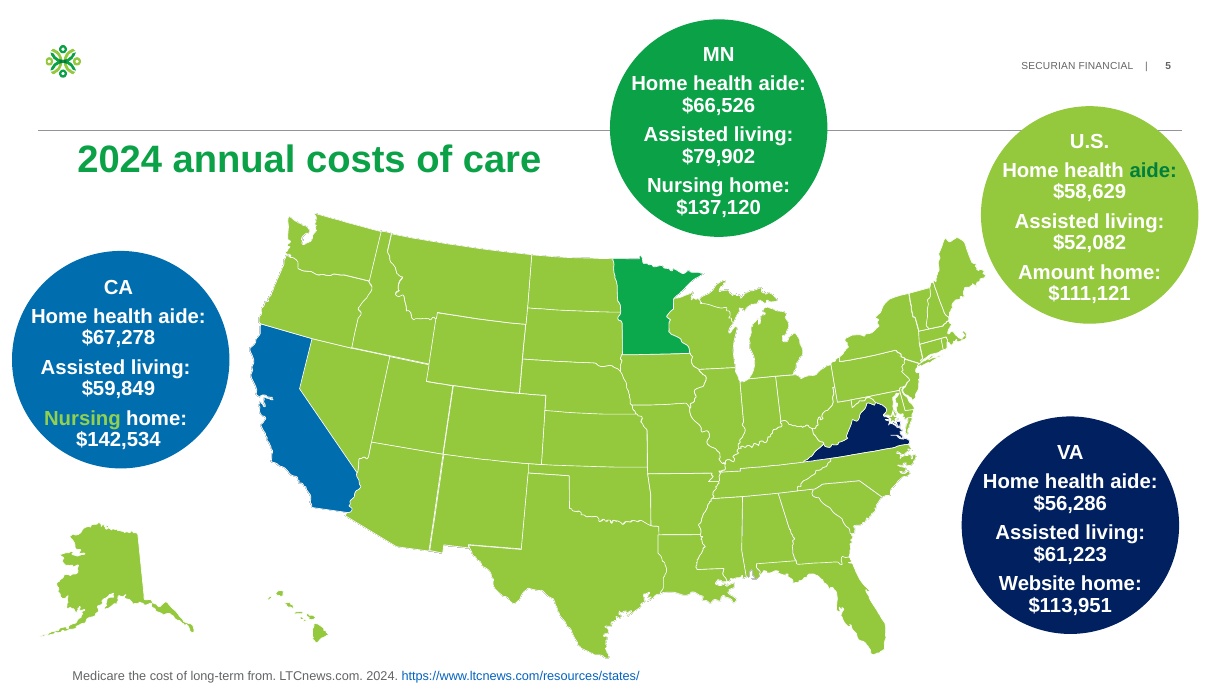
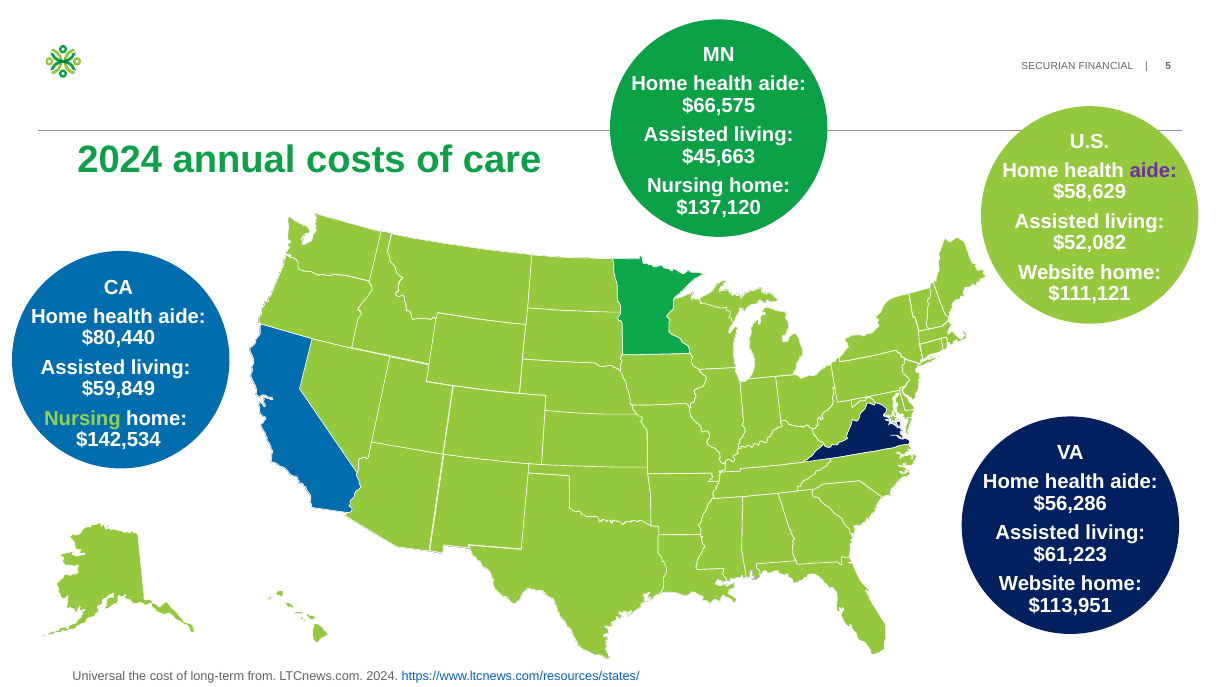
$66,526: $66,526 -> $66,575 (719, 106)
$79,902: $79,902 -> $45,663 (719, 156)
aide colour: green -> purple (1153, 171)
Amount: Amount -> Website (1056, 272)
$67,278: $67,278 -> $80,440 (119, 338)
Medicare: Medicare -> Universal (99, 676)
